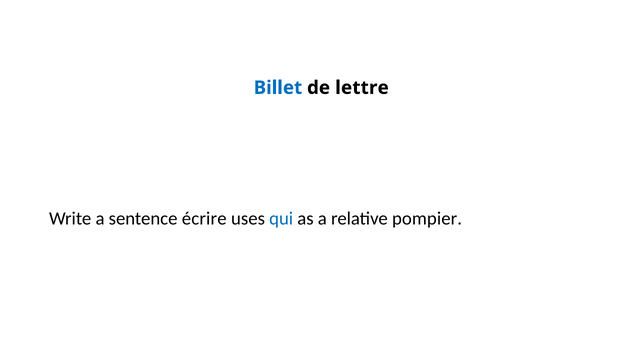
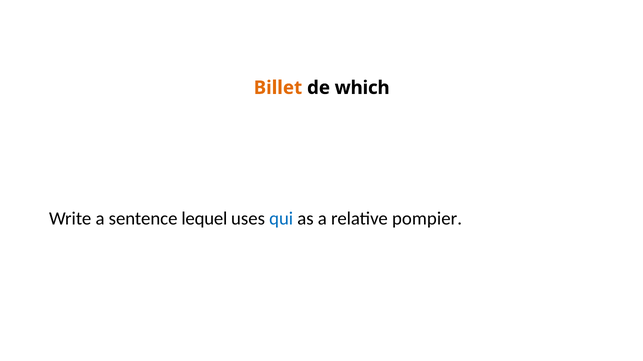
Billet colour: blue -> orange (278, 88)
lettre: lettre -> which (362, 88)
écrire: écrire -> lequel (204, 219)
